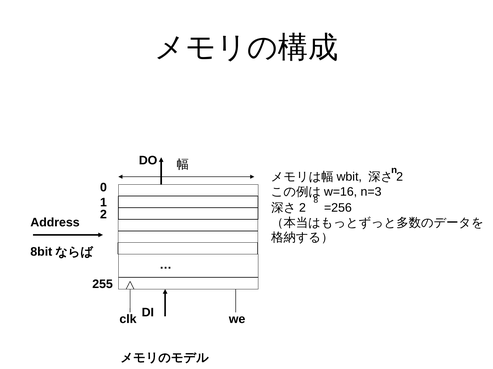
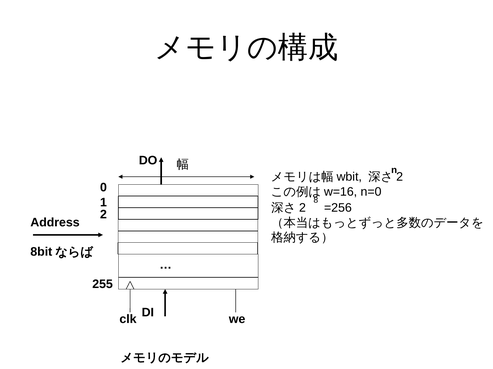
n=3: n=3 -> n=0 (371, 192)
